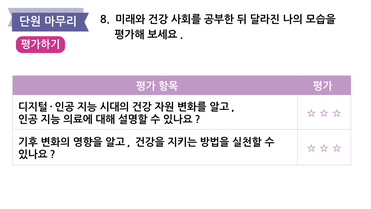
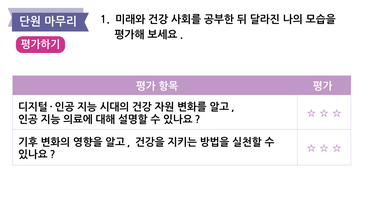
8: 8 -> 1 (105, 19)
